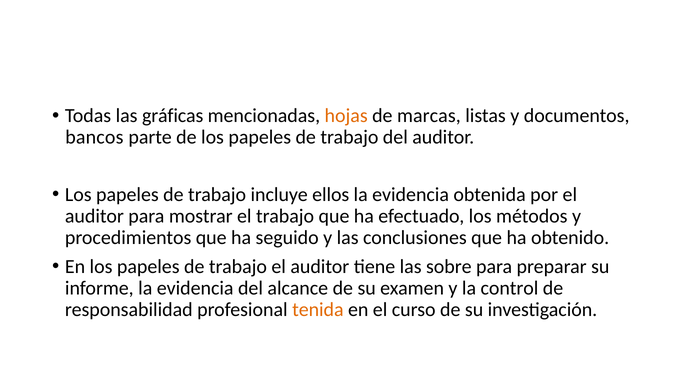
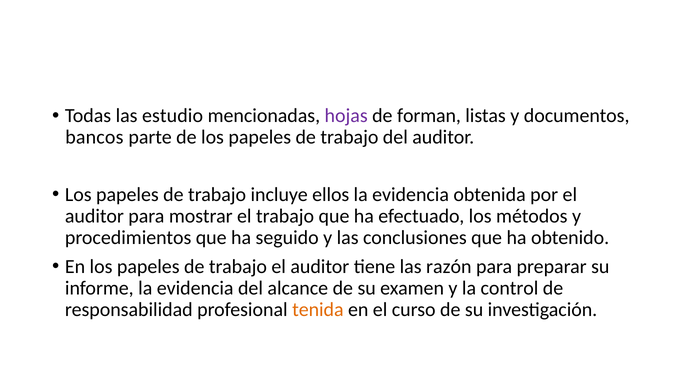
gráficas: gráficas -> estudio (173, 116)
hojas colour: orange -> purple (346, 116)
marcas: marcas -> forman (429, 116)
sobre: sobre -> razón (449, 266)
